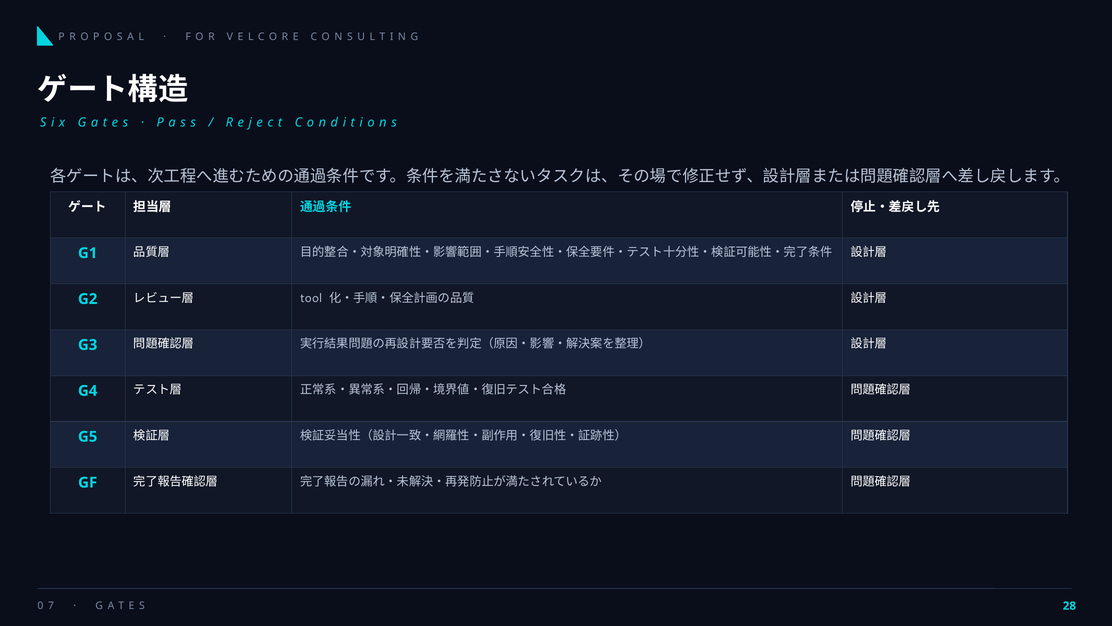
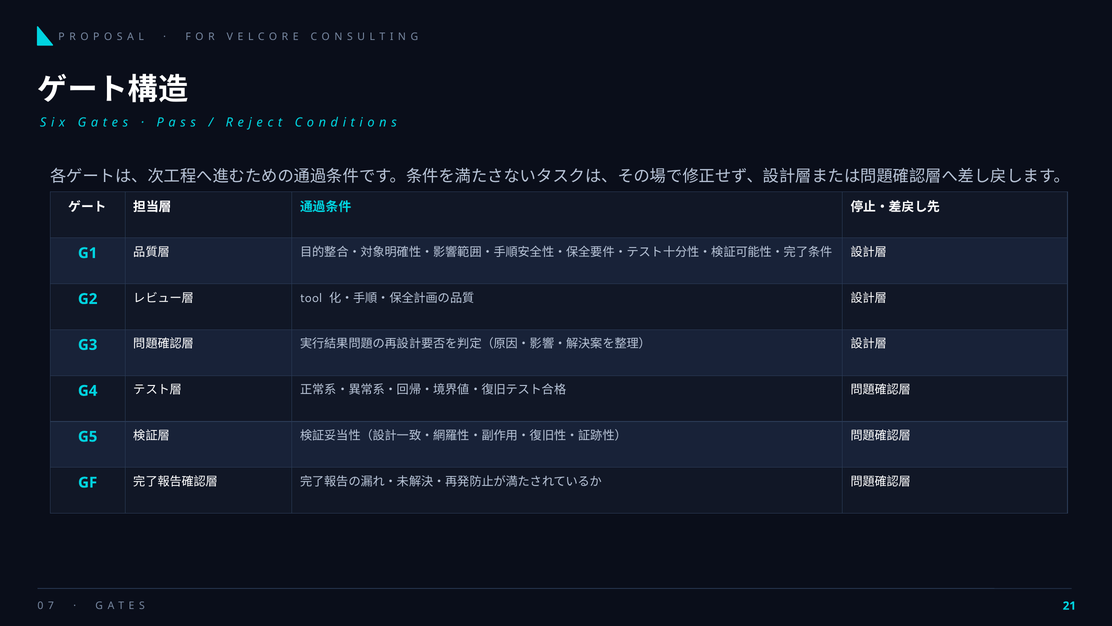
28: 28 -> 21 (1069, 605)
